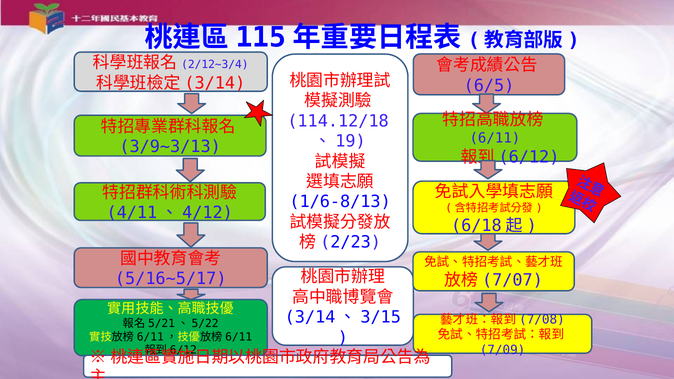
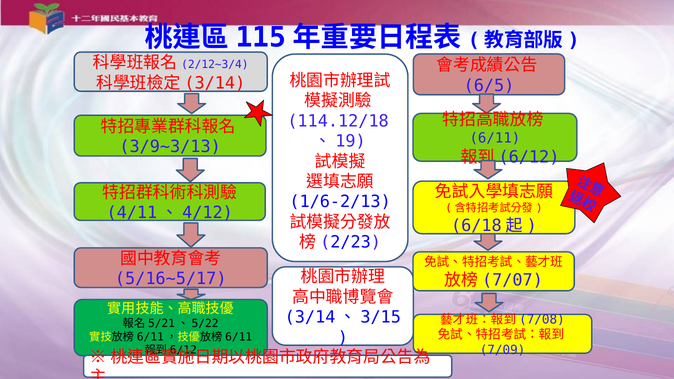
1/6-8/13: 1/6-8/13 -> 1/6-2/13 (340, 202)
